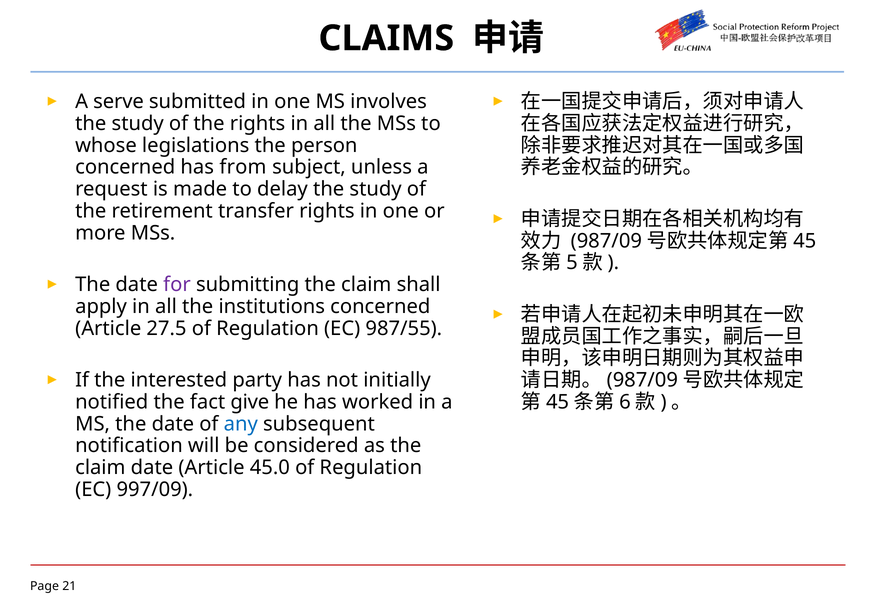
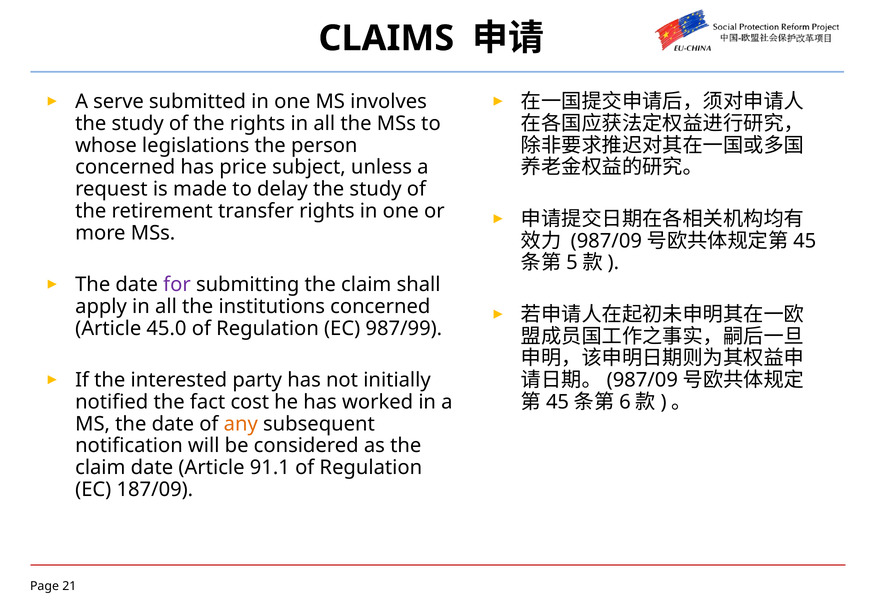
from: from -> price (243, 167)
27.5: 27.5 -> 45.0 (166, 328)
987/55: 987/55 -> 987/99 (404, 328)
give: give -> cost (250, 402)
any colour: blue -> orange (241, 423)
45.0: 45.0 -> 91.1 (270, 467)
997/09: 997/09 -> 187/09 (155, 489)
